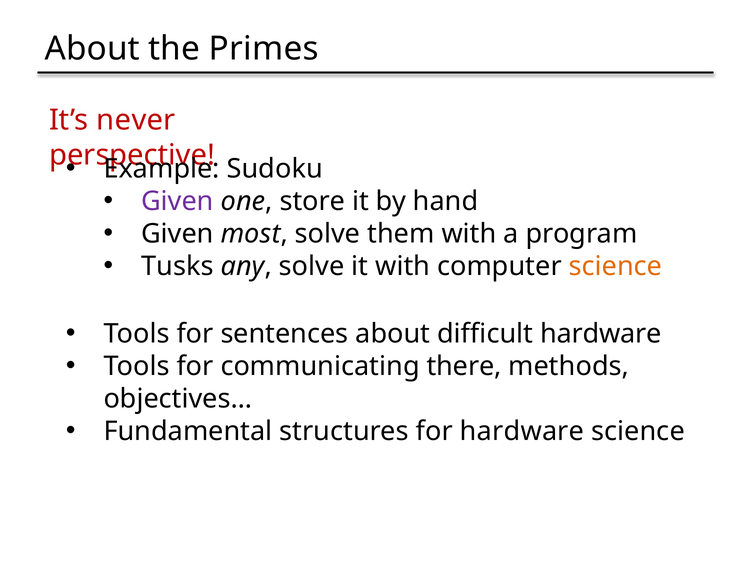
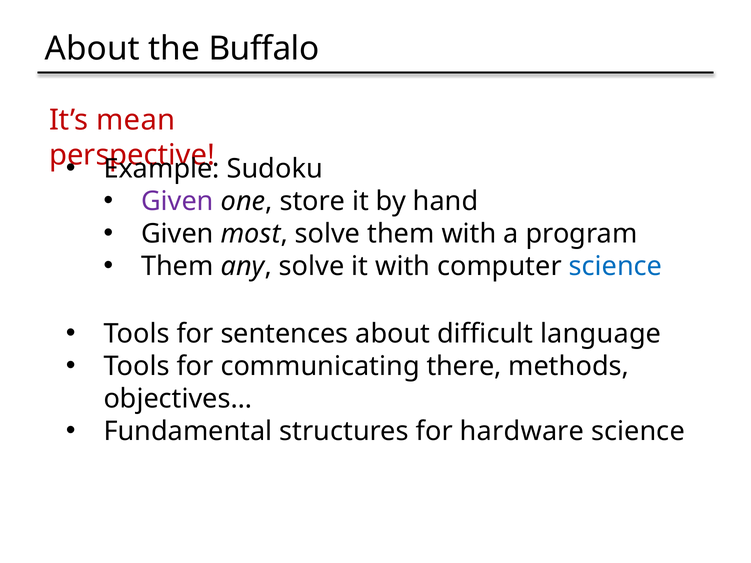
Primes: Primes -> Buffalo (264, 49)
never: never -> mean (136, 120)
Tusks: Tusks -> Them (177, 266)
science colour: orange -> blue (615, 266)
difficult hardware: hardware -> language (601, 334)
